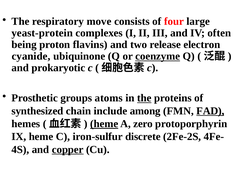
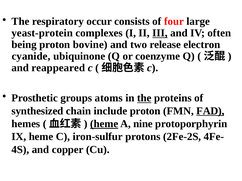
move: move -> occur (99, 21)
III underline: none -> present (160, 33)
flavins: flavins -> bovine (90, 45)
coenzyme underline: present -> none (158, 56)
prokaryotic: prokaryotic -> reappeared (58, 68)
include among: among -> proton (145, 111)
zero: zero -> nine (143, 124)
discrete: discrete -> protons (143, 137)
copper underline: present -> none (68, 150)
